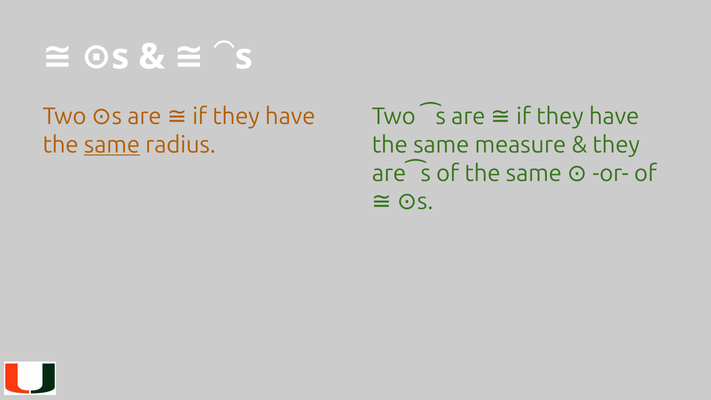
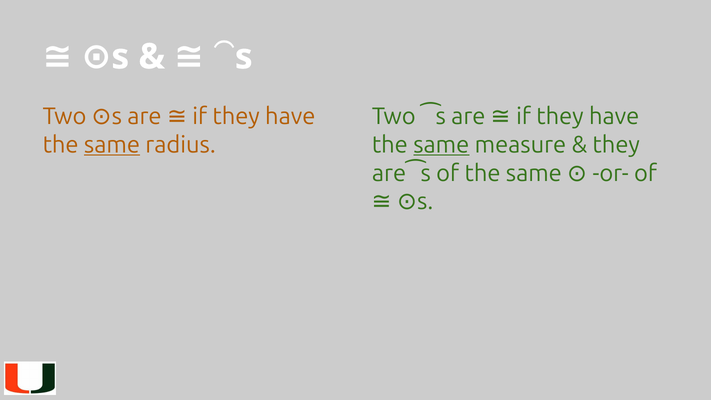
same underline: none -> present (441, 145)
